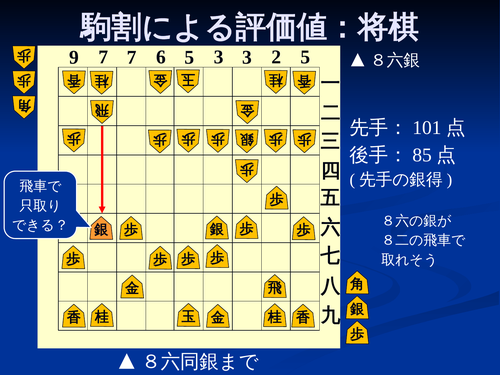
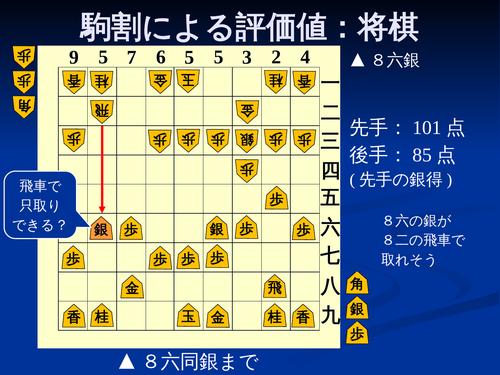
9 7: 7 -> 5 (103, 57)
5 3: 3 -> 5 (219, 57)
2 5: 5 -> 4 (305, 57)
